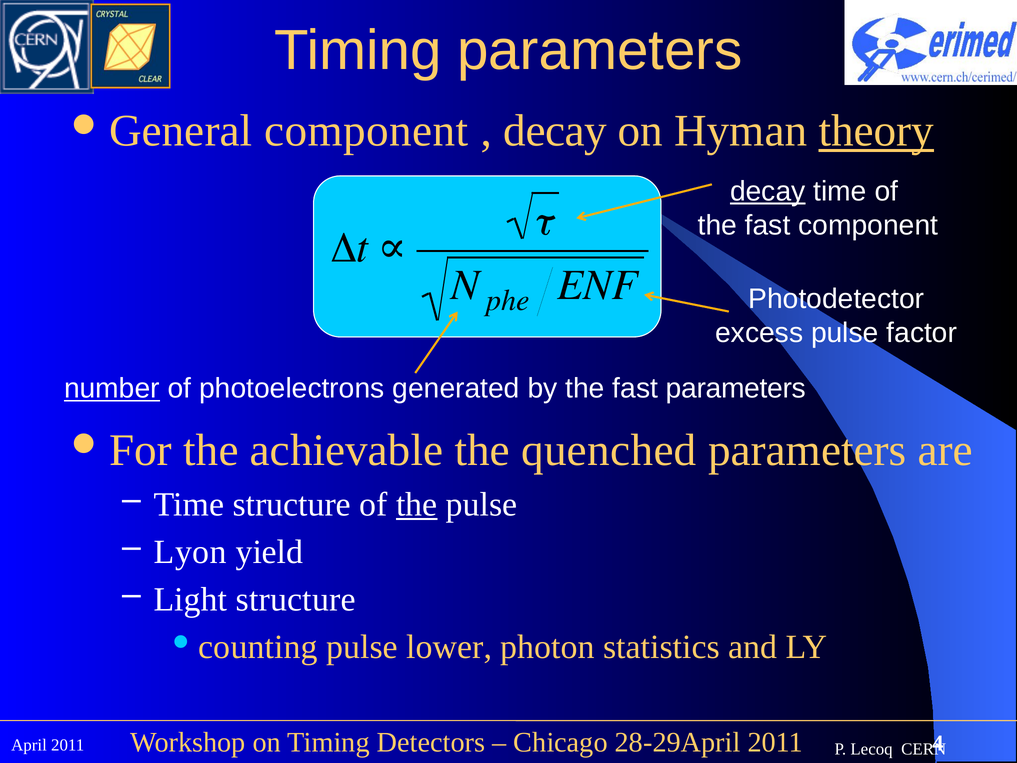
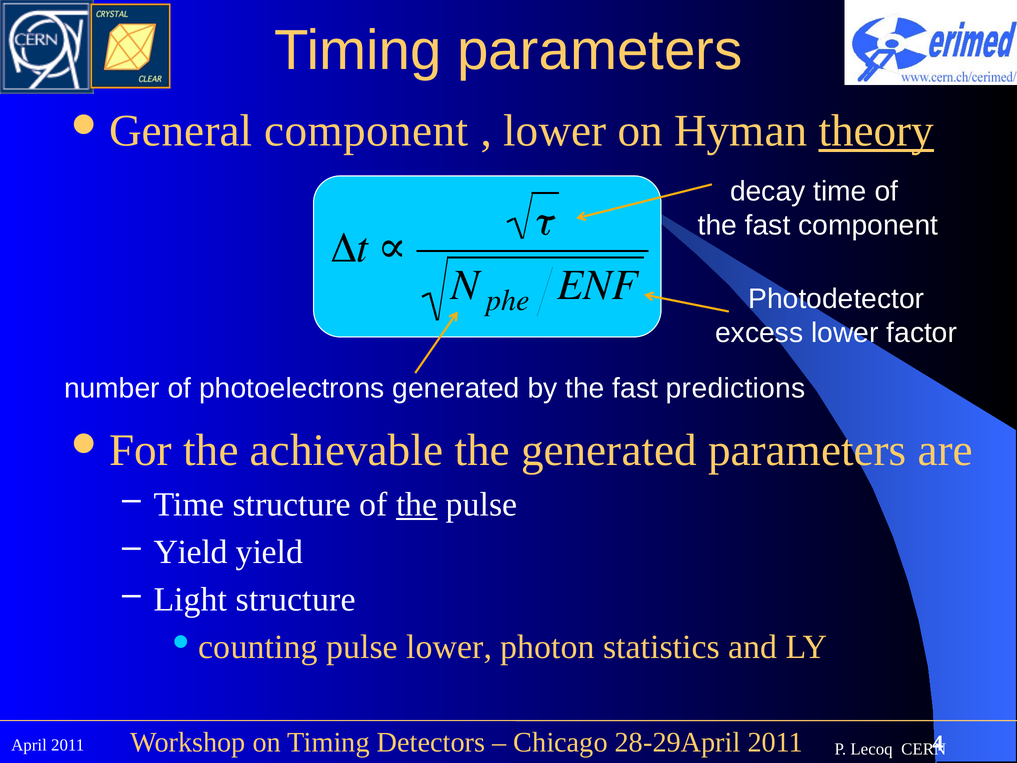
decay: decay -> lower (555, 131)
decay underline: present -> none (768, 191)
excess pulse: pulse -> lower (845, 333)
number underline: present -> none (112, 388)
fast parameters: parameters -> predictions (736, 388)
the quenched: quenched -> generated (609, 450)
Lyon: Lyon -> Yield (191, 552)
